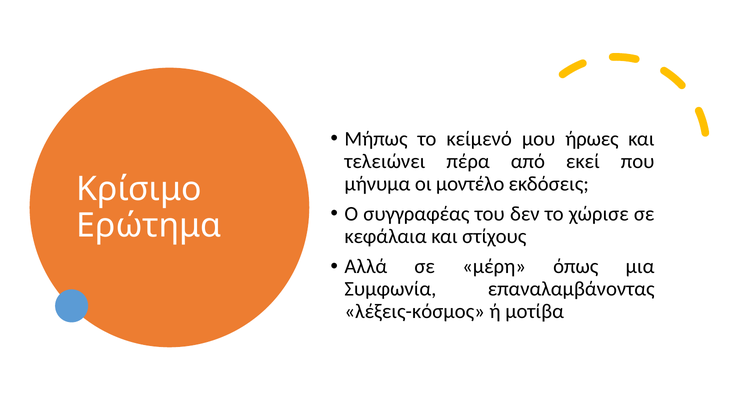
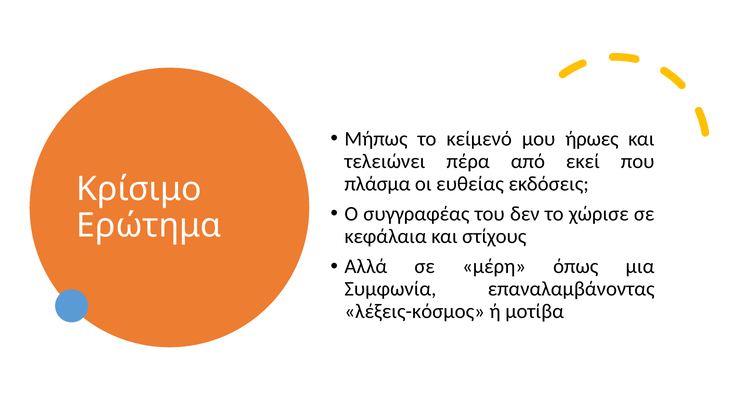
μήνυμα: μήνυμα -> πλάσμα (377, 184)
μοντέλο: μοντέλο -> ευθείας (470, 184)
